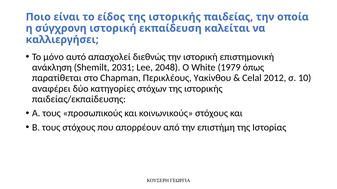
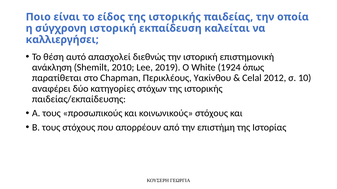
μόνο: μόνο -> θέση (54, 57)
2031: 2031 -> 2010 (123, 68)
2048: 2048 -> 2019 (168, 68)
1979: 1979 -> 1924 (229, 68)
